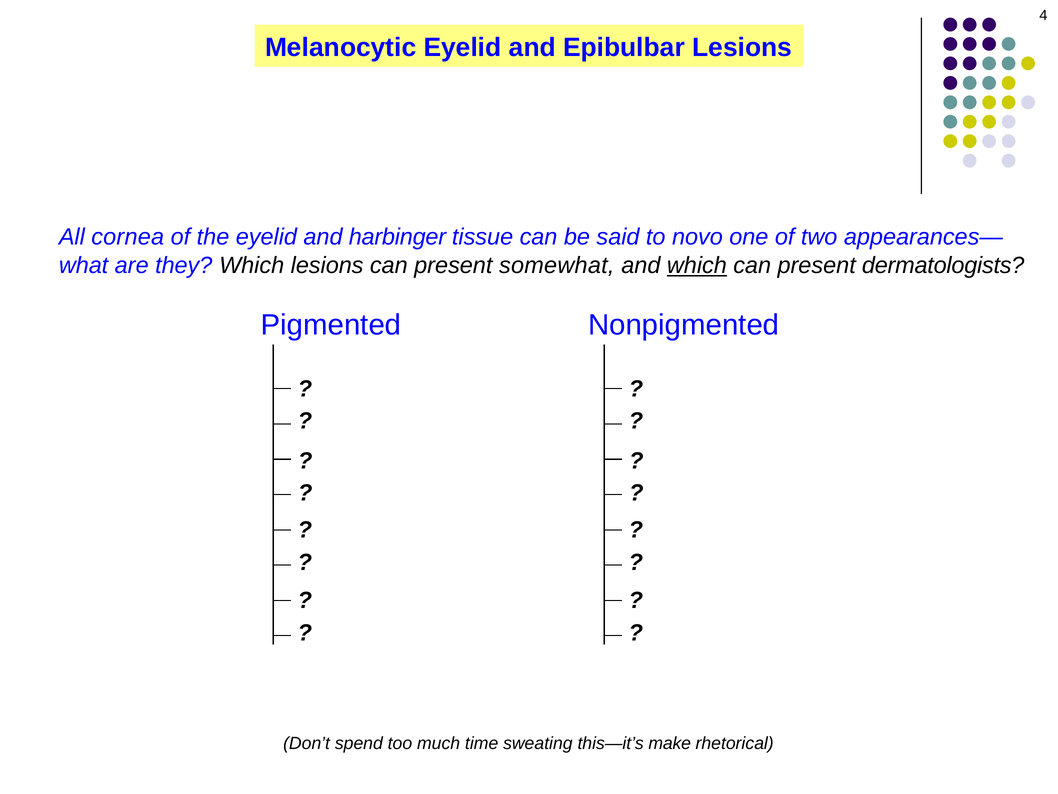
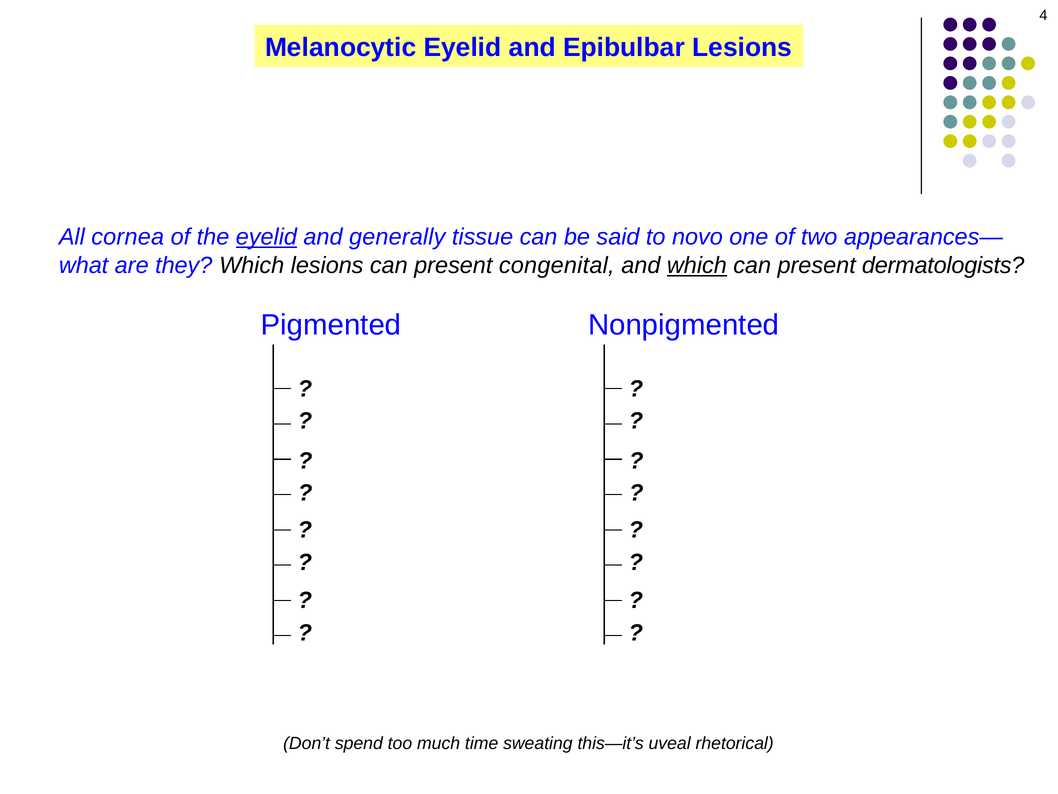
eyelid underline: none -> present (266, 237)
harbinger: harbinger -> generally (397, 237)
somewhat: somewhat -> congenital (557, 265)
make: make -> uveal (670, 743)
